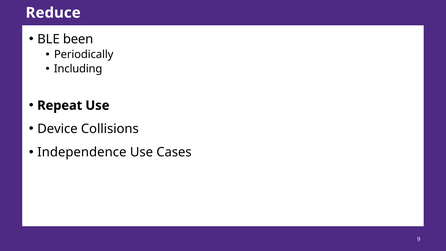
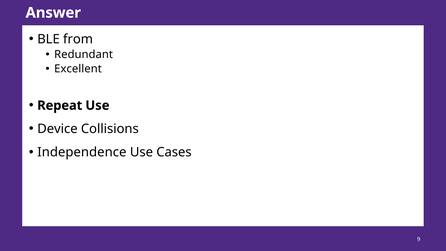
Reduce: Reduce -> Answer (53, 13)
been: been -> from (78, 39)
Periodically: Periodically -> Redundant (84, 54)
Including: Including -> Excellent (78, 69)
